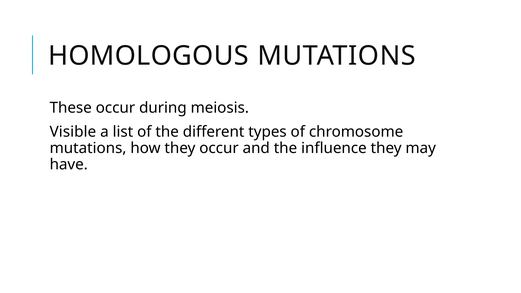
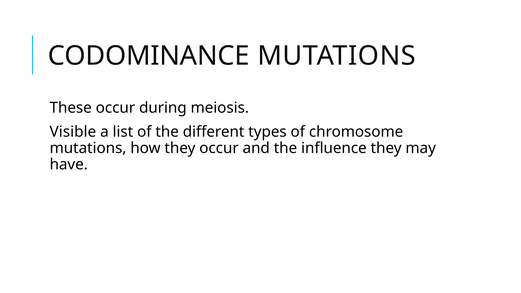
HOMOLOGOUS: HOMOLOGOUS -> CODOMINANCE (149, 56)
